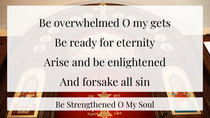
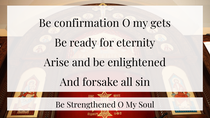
overwhelmed: overwhelmed -> confirmation (87, 23)
